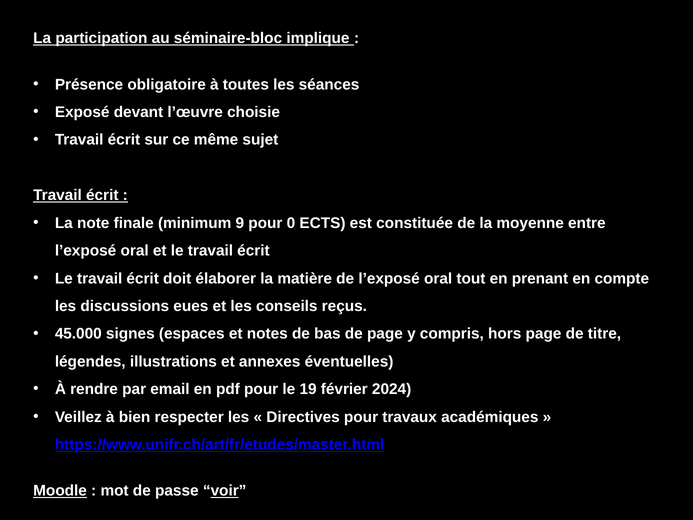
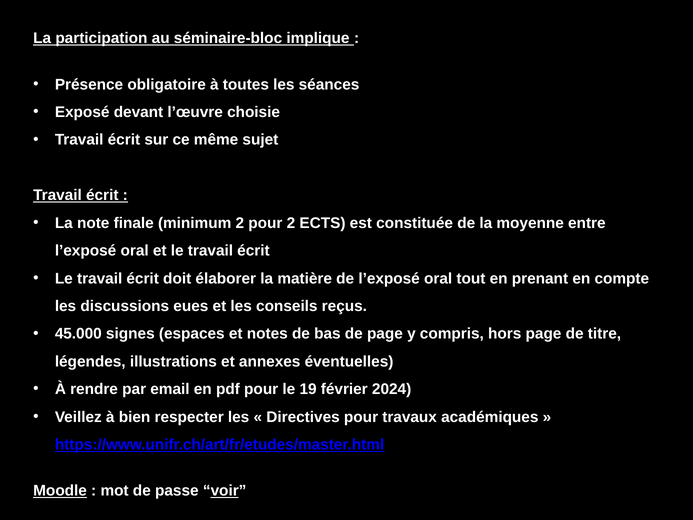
minimum 9: 9 -> 2 (240, 223)
pour 0: 0 -> 2 (291, 223)
